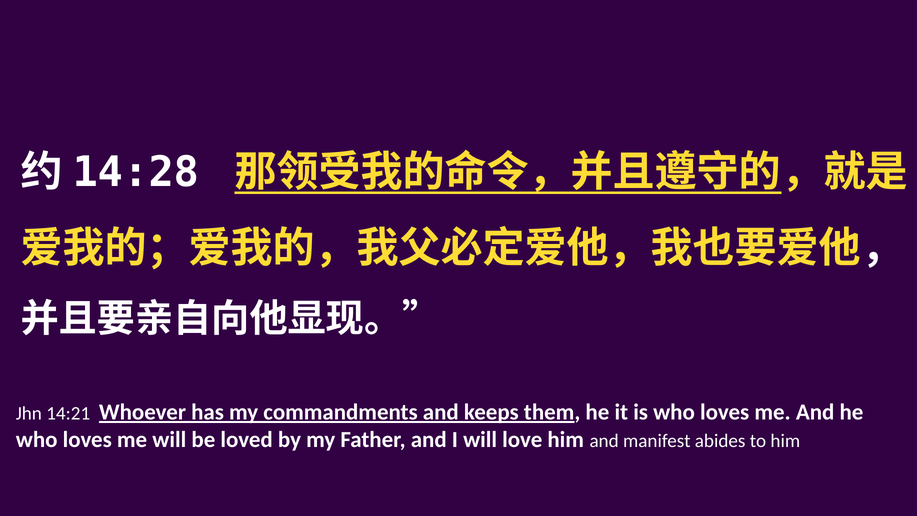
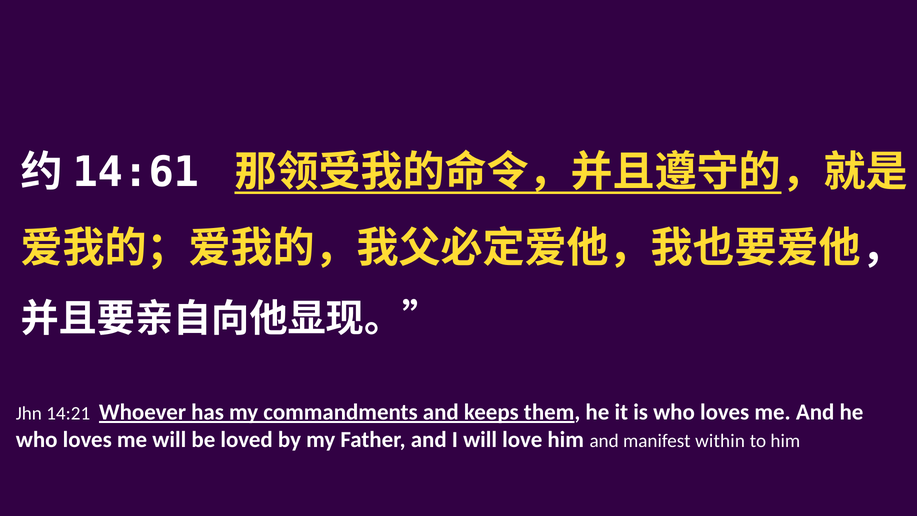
14:28: 14:28 -> 14:61 (136, 173)
abides: abides -> within (720, 441)
